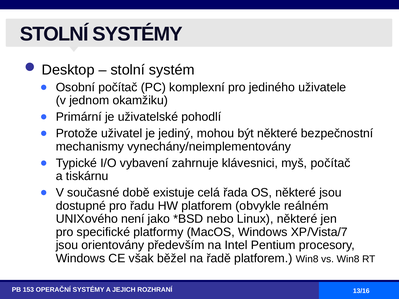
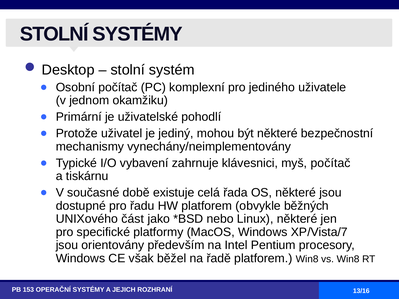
reálném: reálném -> běžných (306, 206)
není: není -> část (133, 219)
